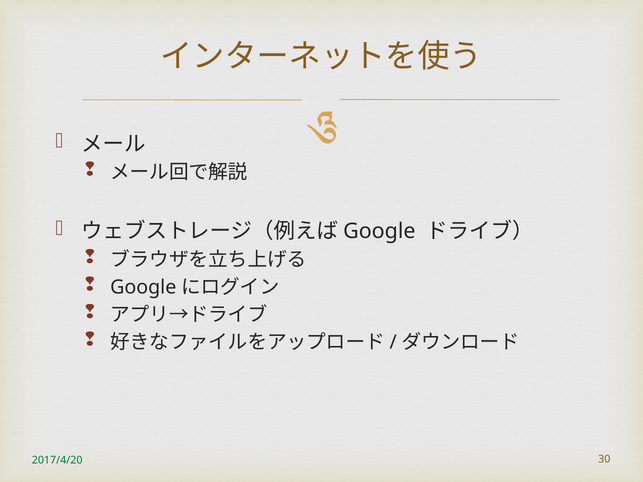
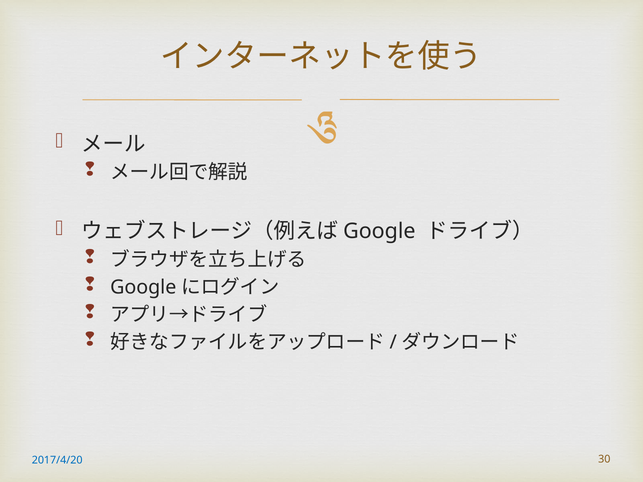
2017/4/20 colour: green -> blue (57, 460)
